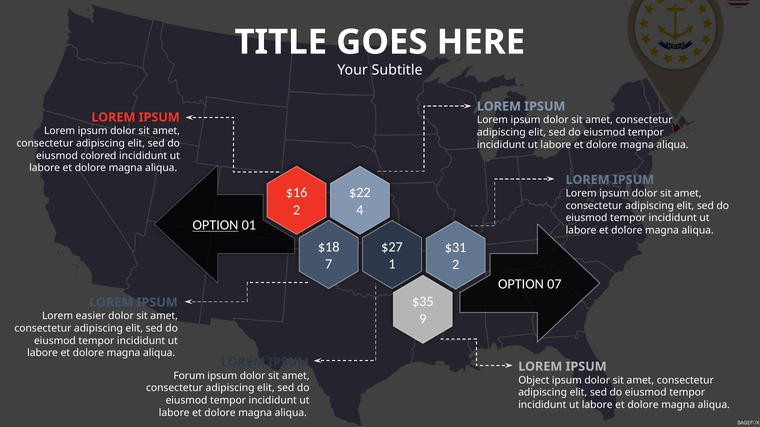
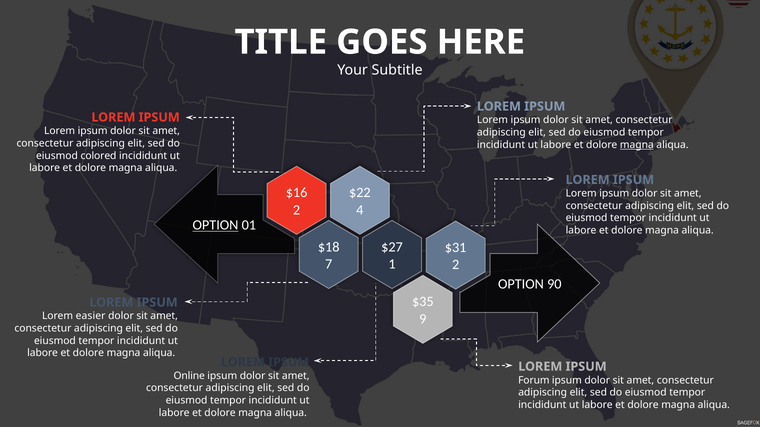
magna underline: none -> present (637, 145)
07: 07 -> 90 (554, 284)
Forum: Forum -> Online (189, 376)
Object: Object -> Forum (534, 381)
